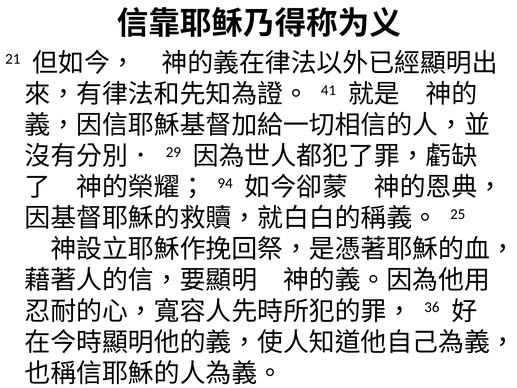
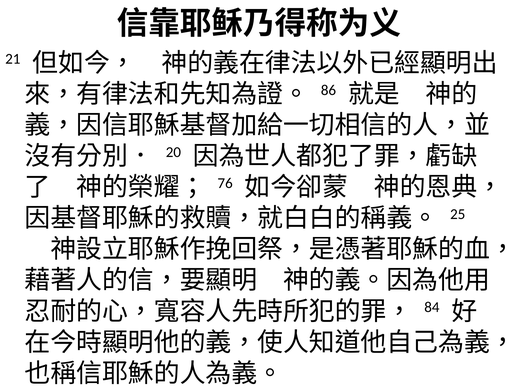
41: 41 -> 86 (328, 90)
29: 29 -> 20 (173, 152)
94: 94 -> 76 (225, 183)
36: 36 -> 84 (432, 307)
